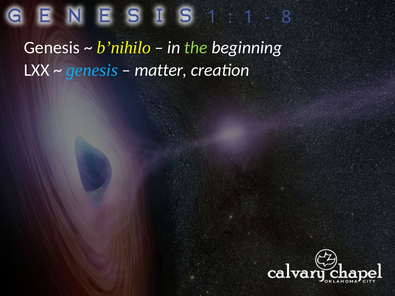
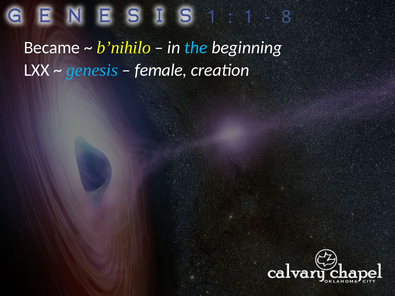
Genesis: Genesis -> Became (52, 48)
the colour: light green -> light blue (196, 48)
matter: matter -> female (161, 70)
